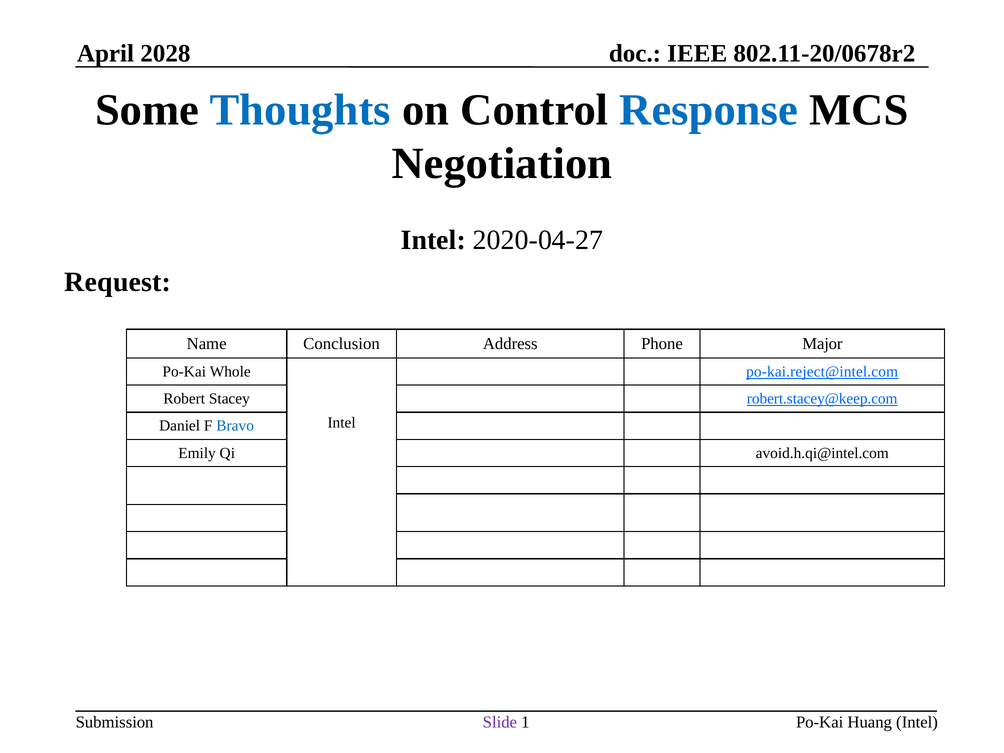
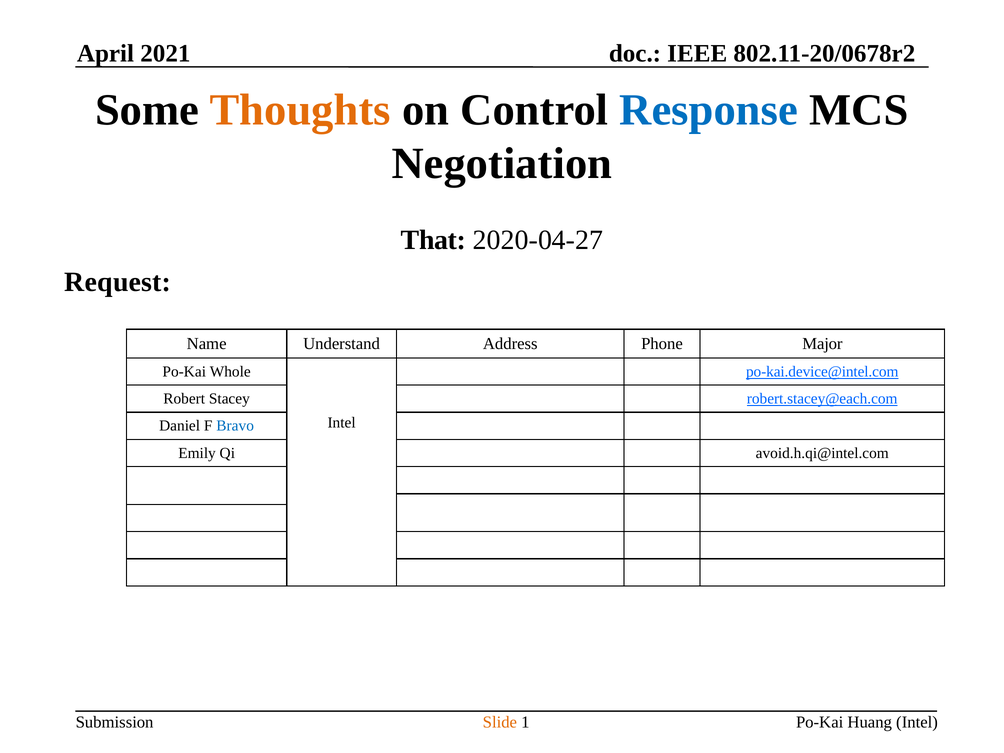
2028: 2028 -> 2021 (165, 54)
Thoughts colour: blue -> orange (300, 110)
Intel: Intel -> That (433, 240)
Conclusion: Conclusion -> Understand (342, 344)
po-kai.reject@intel.com: po-kai.reject@intel.com -> po-kai.device@intel.com (822, 372)
robert.stacey@keep.com: robert.stacey@keep.com -> robert.stacey@each.com (822, 399)
Slide colour: purple -> orange (500, 722)
